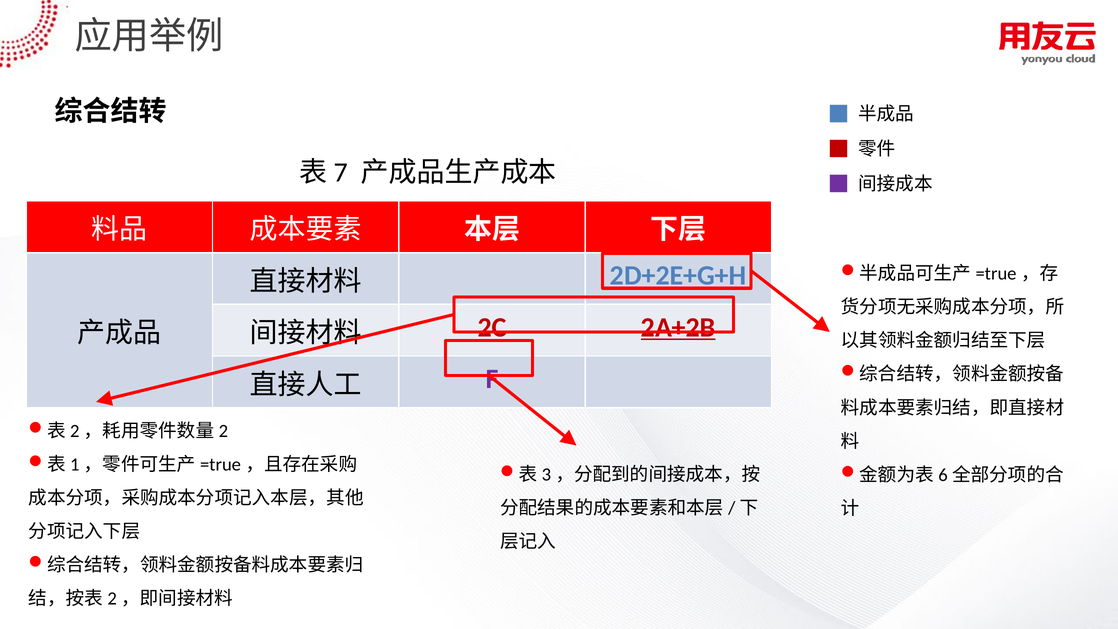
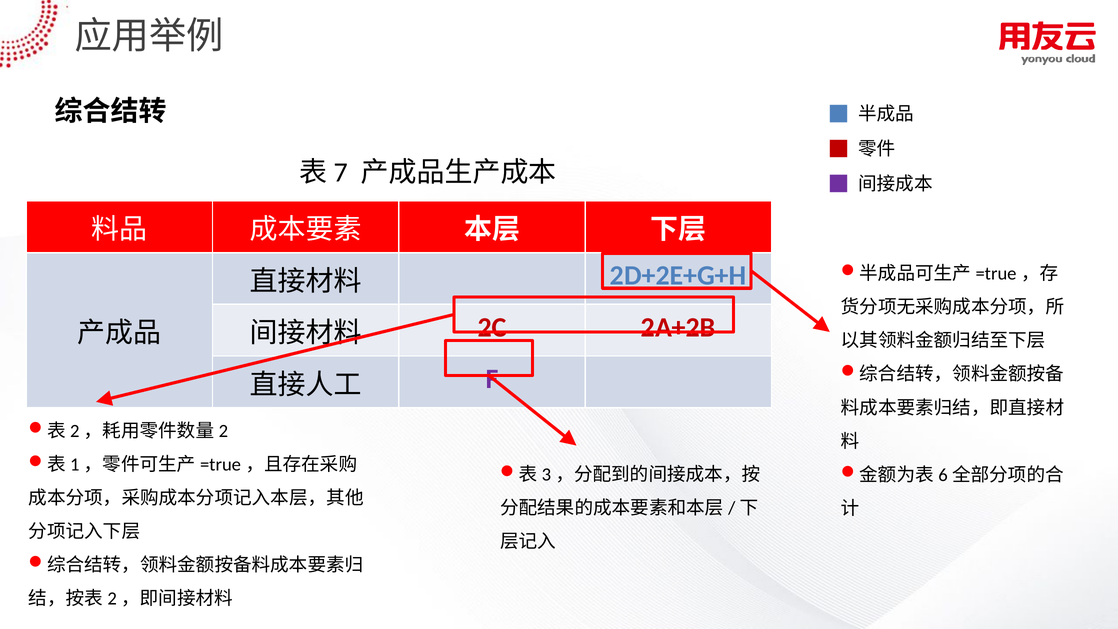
2A+2B underline: present -> none (678, 327)
